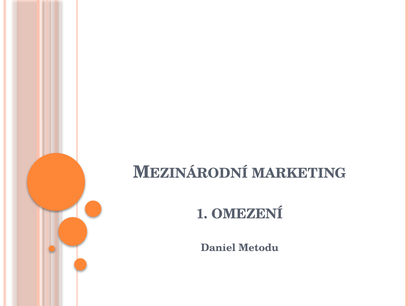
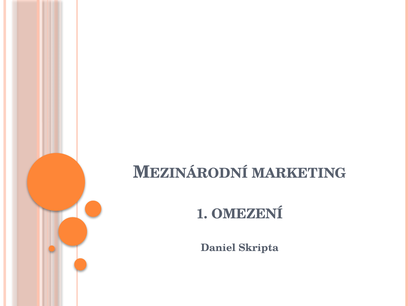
Metodu: Metodu -> Skripta (259, 248)
